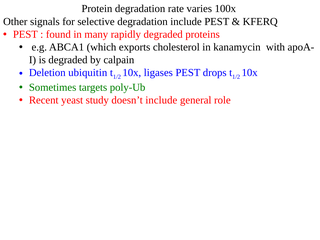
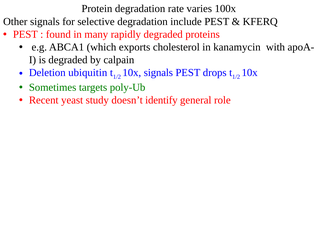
10x ligases: ligases -> signals (158, 73)
doesn’t include: include -> identify (161, 100)
